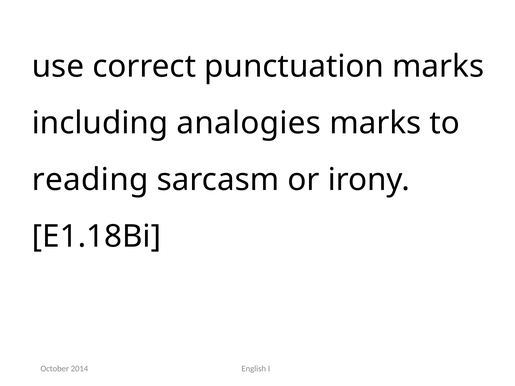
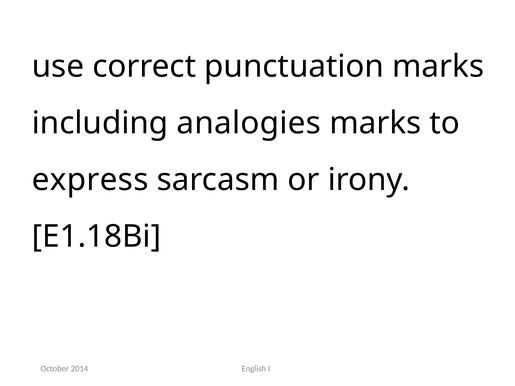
reading: reading -> express (90, 180)
